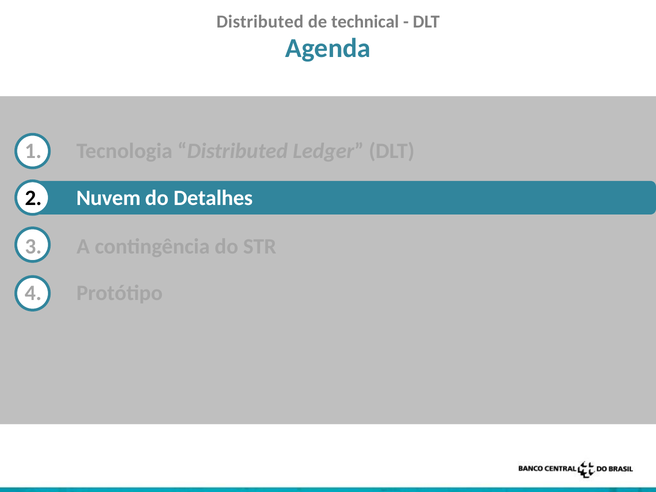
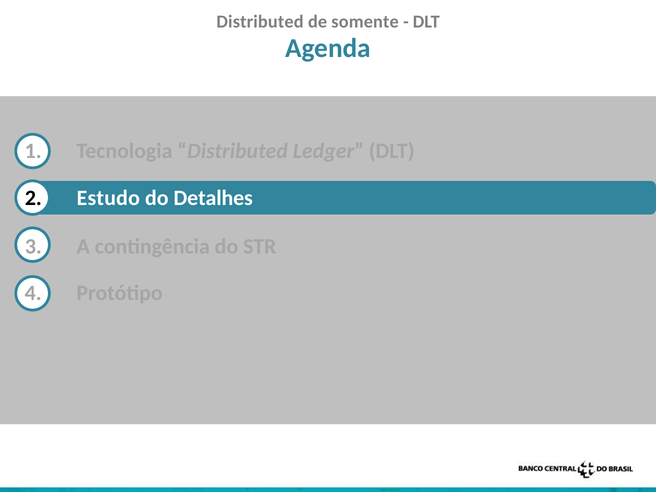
technical: technical -> somente (365, 22)
Nuvem: Nuvem -> Estudo (108, 198)
